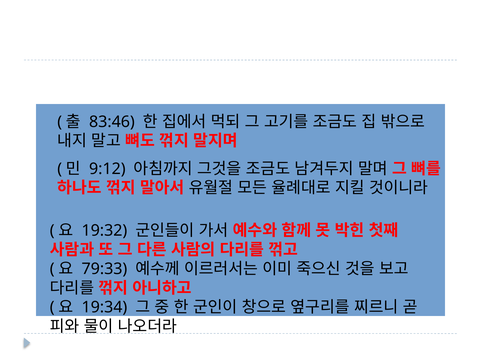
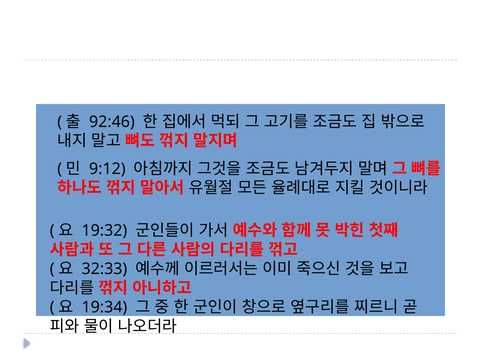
83:46: 83:46 -> 92:46 (112, 122)
79:33: 79:33 -> 32:33 (104, 270)
